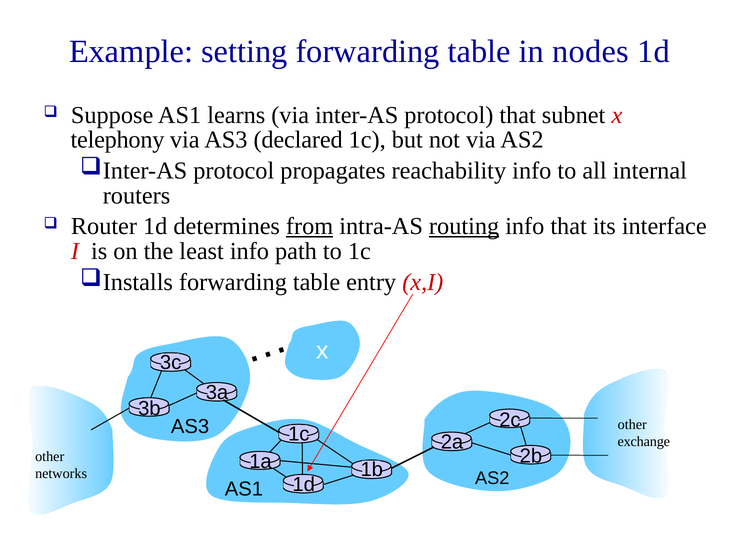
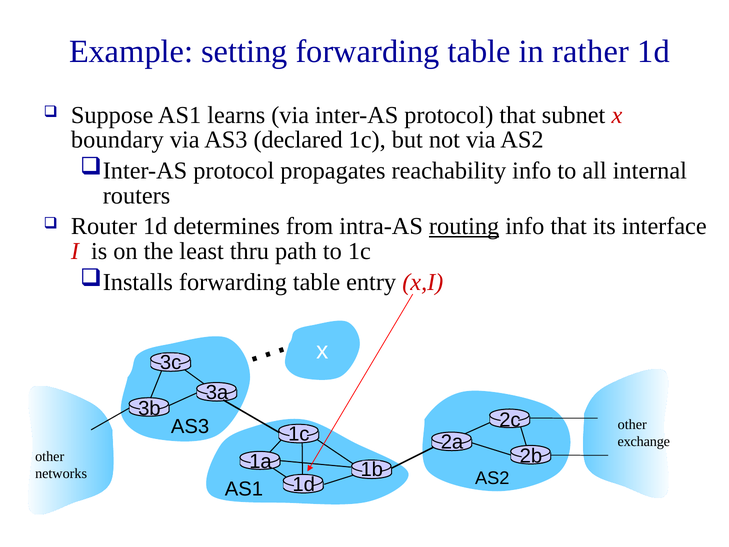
nodes: nodes -> rather (591, 51)
telephony: telephony -> boundary (117, 140)
from underline: present -> none (310, 226)
least info: info -> thru (249, 251)
